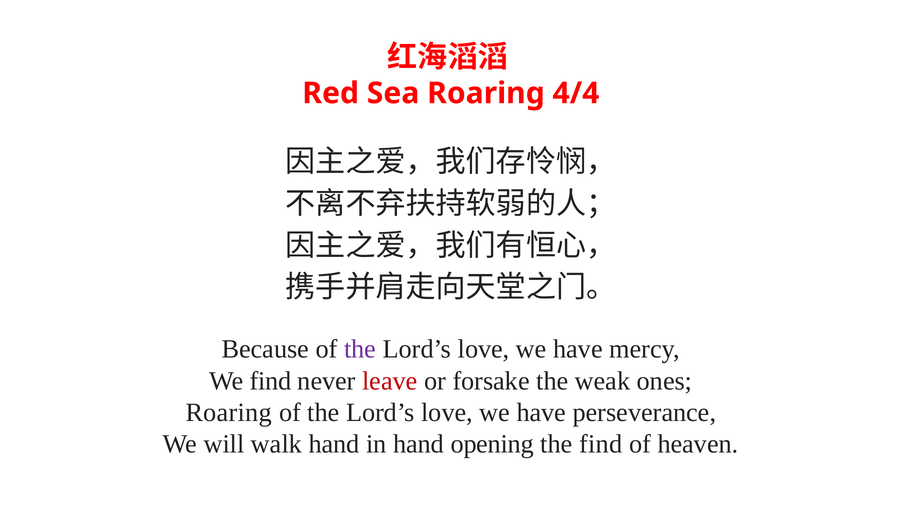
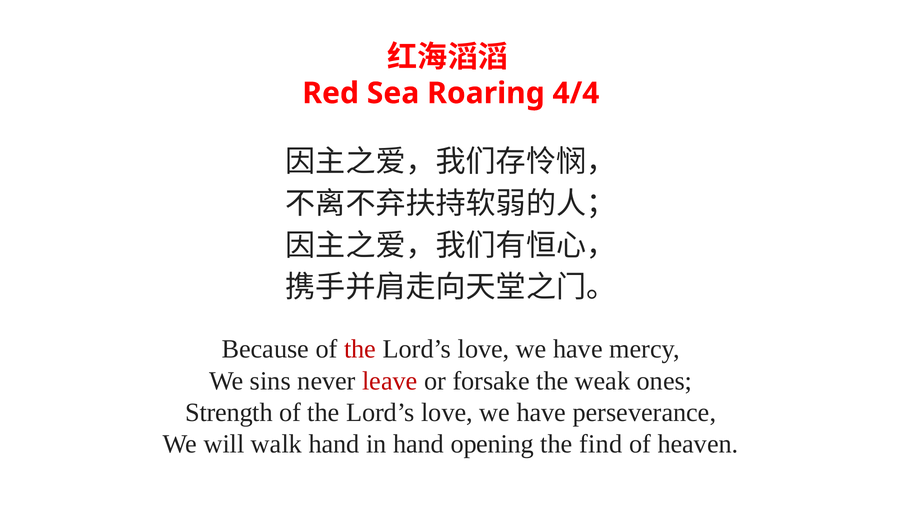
the colour: purple -> red (360, 349)
We find: find -> sins (270, 380)
Roaring: Roaring -> Strength (229, 412)
